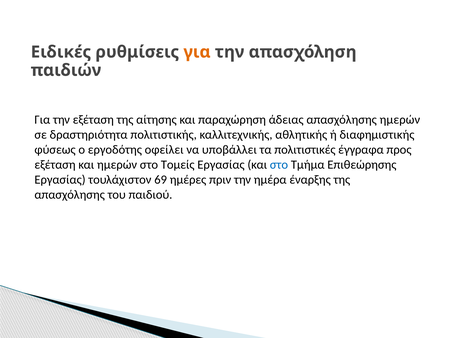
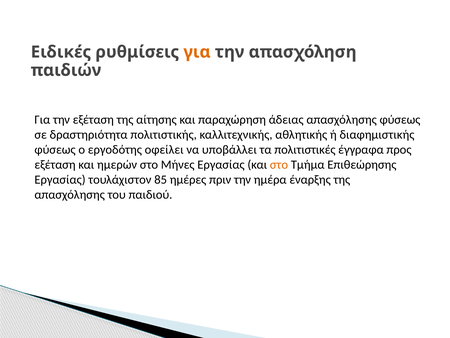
απασχόλησης ημερών: ημερών -> φύσεως (400, 119)
Τομείς: Τομείς -> Μήνες (178, 164)
στο colour: blue -> orange (279, 164)
69: 69 -> 85 (161, 179)
